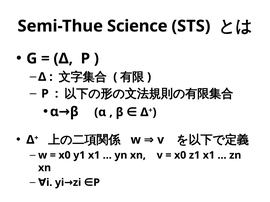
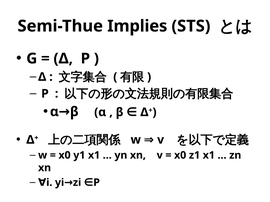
Science: Science -> Implies (137, 26)
